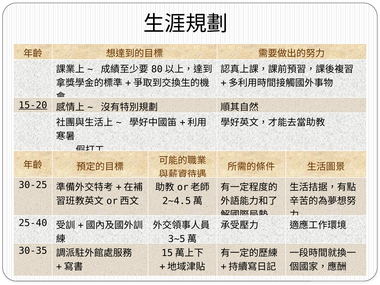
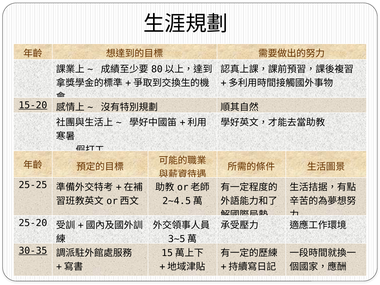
30-25: 30-25 -> 25-25 (33, 185)
25-40: 25-40 -> 25-20 (33, 223)
30-35 underline: none -> present (33, 251)
